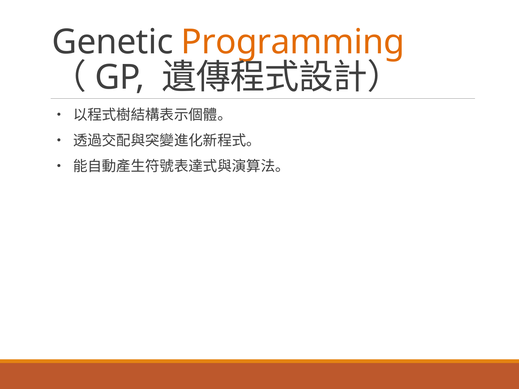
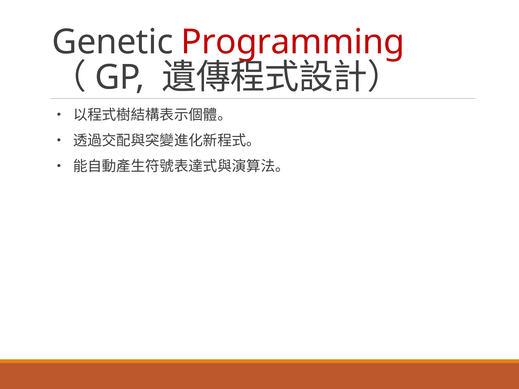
Programming colour: orange -> red (293, 42)
